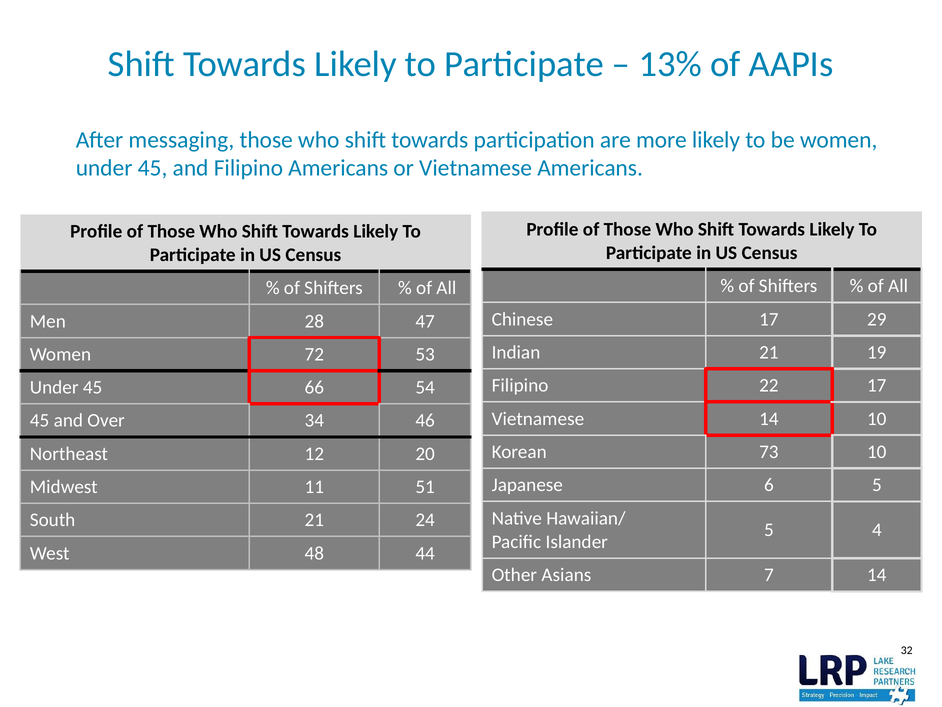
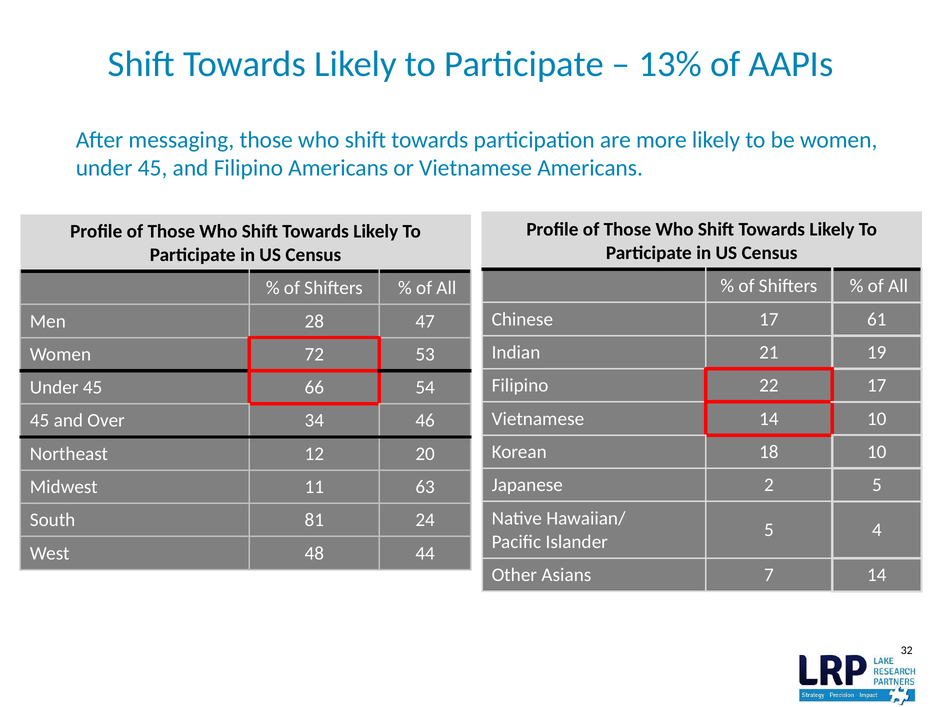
29: 29 -> 61 (877, 319)
73: 73 -> 18 (769, 452)
6: 6 -> 2 (769, 485)
51: 51 -> 63 (425, 487)
South 21: 21 -> 81 (314, 520)
